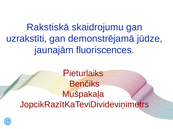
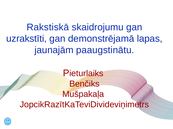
jūdze: jūdze -> lapas (150, 39)
fluoriscences: fluoriscences -> paaugstinātu (105, 50)
